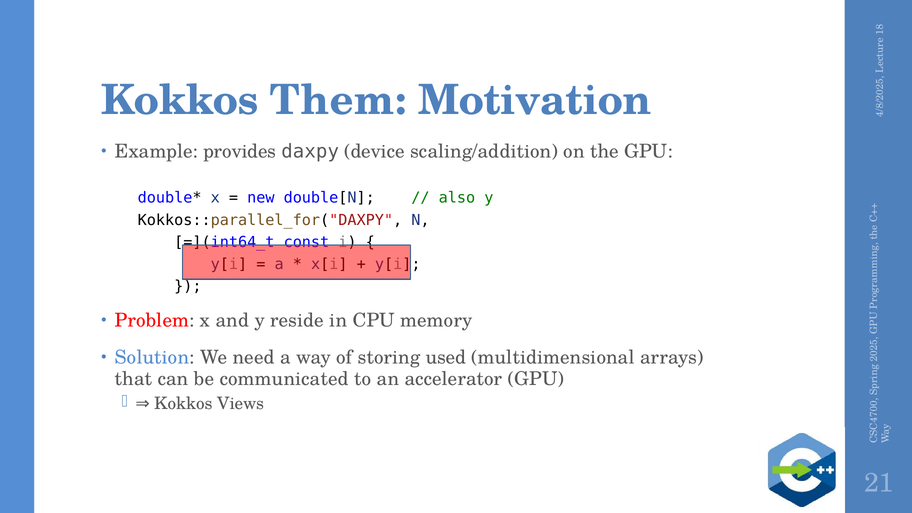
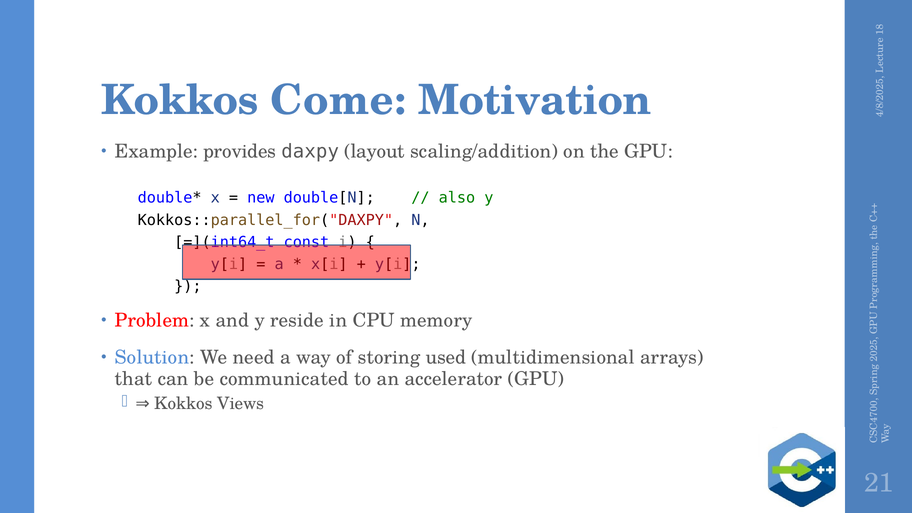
Them: Them -> Come (338, 100)
device: device -> layout (375, 151)
